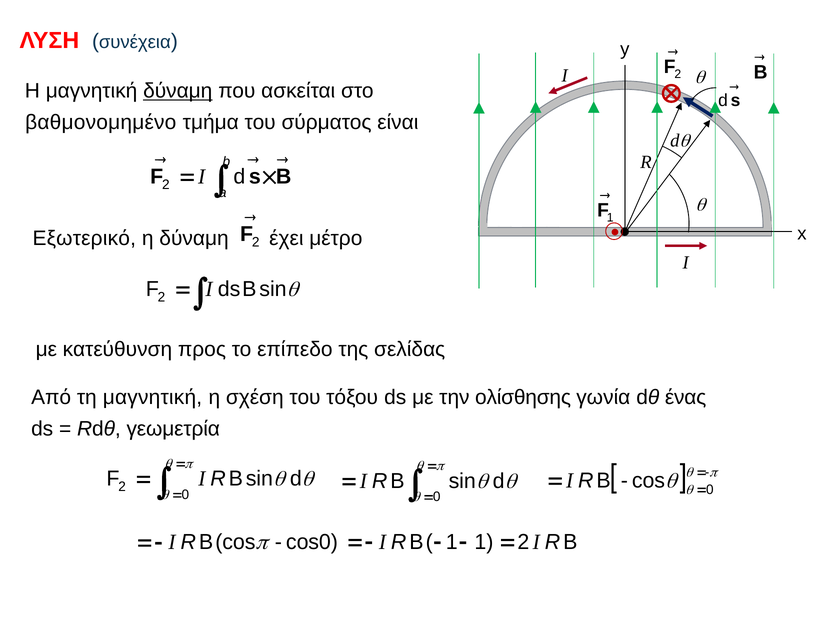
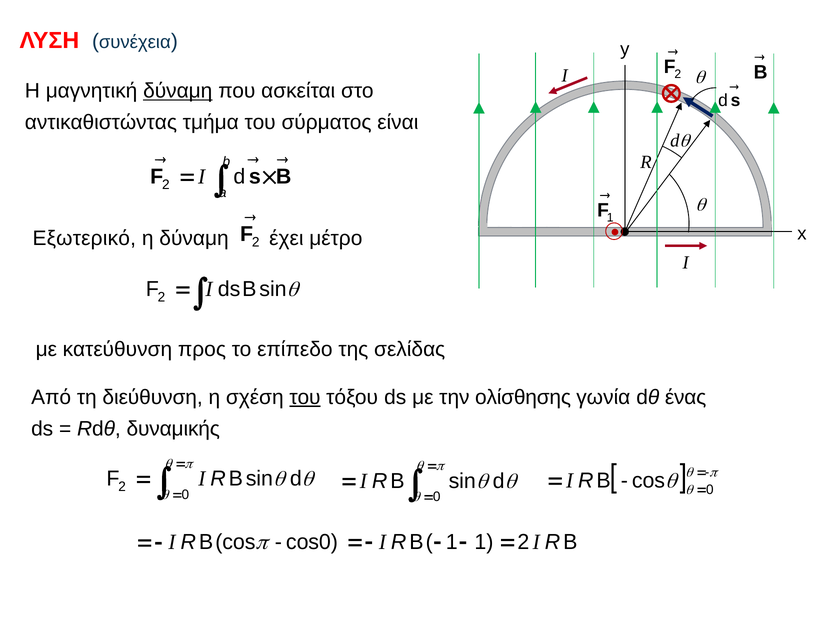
βαθμονομημένο: βαθμονομημένο -> αντικαθιστώντας (101, 122)
τη μαγνητική: μαγνητική -> διεύθυνση (153, 397)
του underline: none -> present (305, 397)
γεωμετρία: γεωμετρία -> δυναμικής (173, 429)
